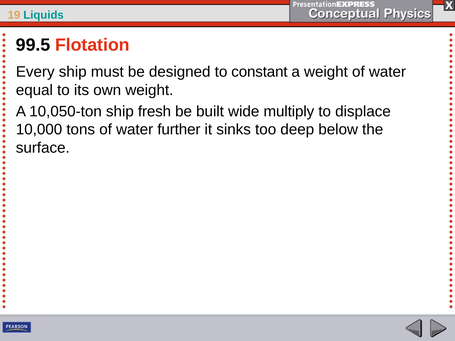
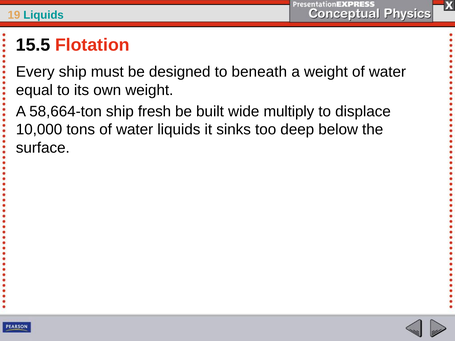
99.5: 99.5 -> 15.5 (33, 45)
constant: constant -> beneath (259, 72)
10,050-ton: 10,050-ton -> 58,664-ton (66, 111)
water further: further -> liquids (179, 130)
